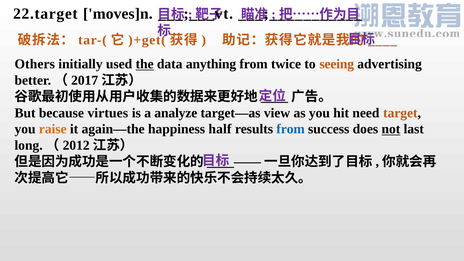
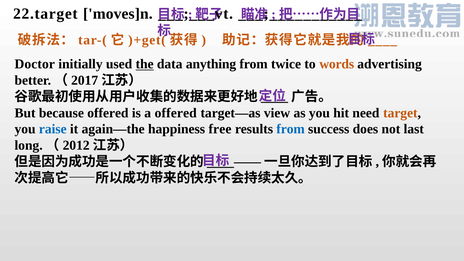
Others: Others -> Doctor (35, 64)
seeing: seeing -> words (337, 64)
because virtues: virtues -> offered (108, 113)
a analyze: analyze -> offered (176, 113)
raise colour: orange -> blue (53, 129)
half: half -> free (220, 129)
not underline: present -> none (391, 129)
